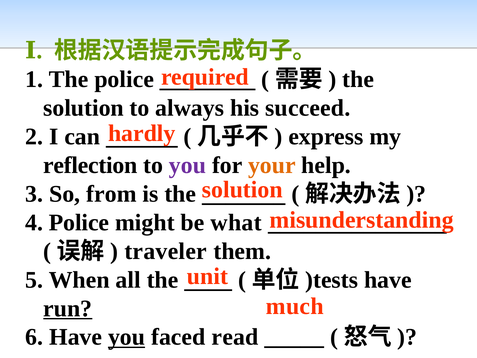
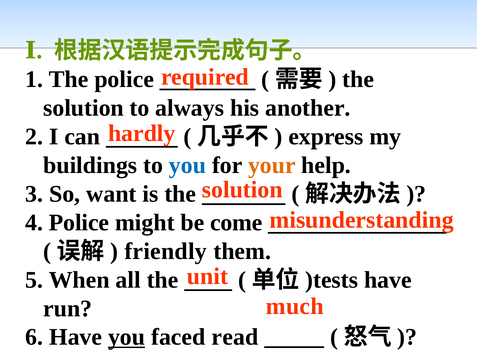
succeed: succeed -> another (308, 108)
reflection: reflection -> buildings (90, 165)
you colour: purple -> blue (188, 165)
from: from -> want (111, 194)
what: what -> come (236, 222)
traveler: traveler -> friendly (166, 251)
run underline: present -> none (68, 308)
